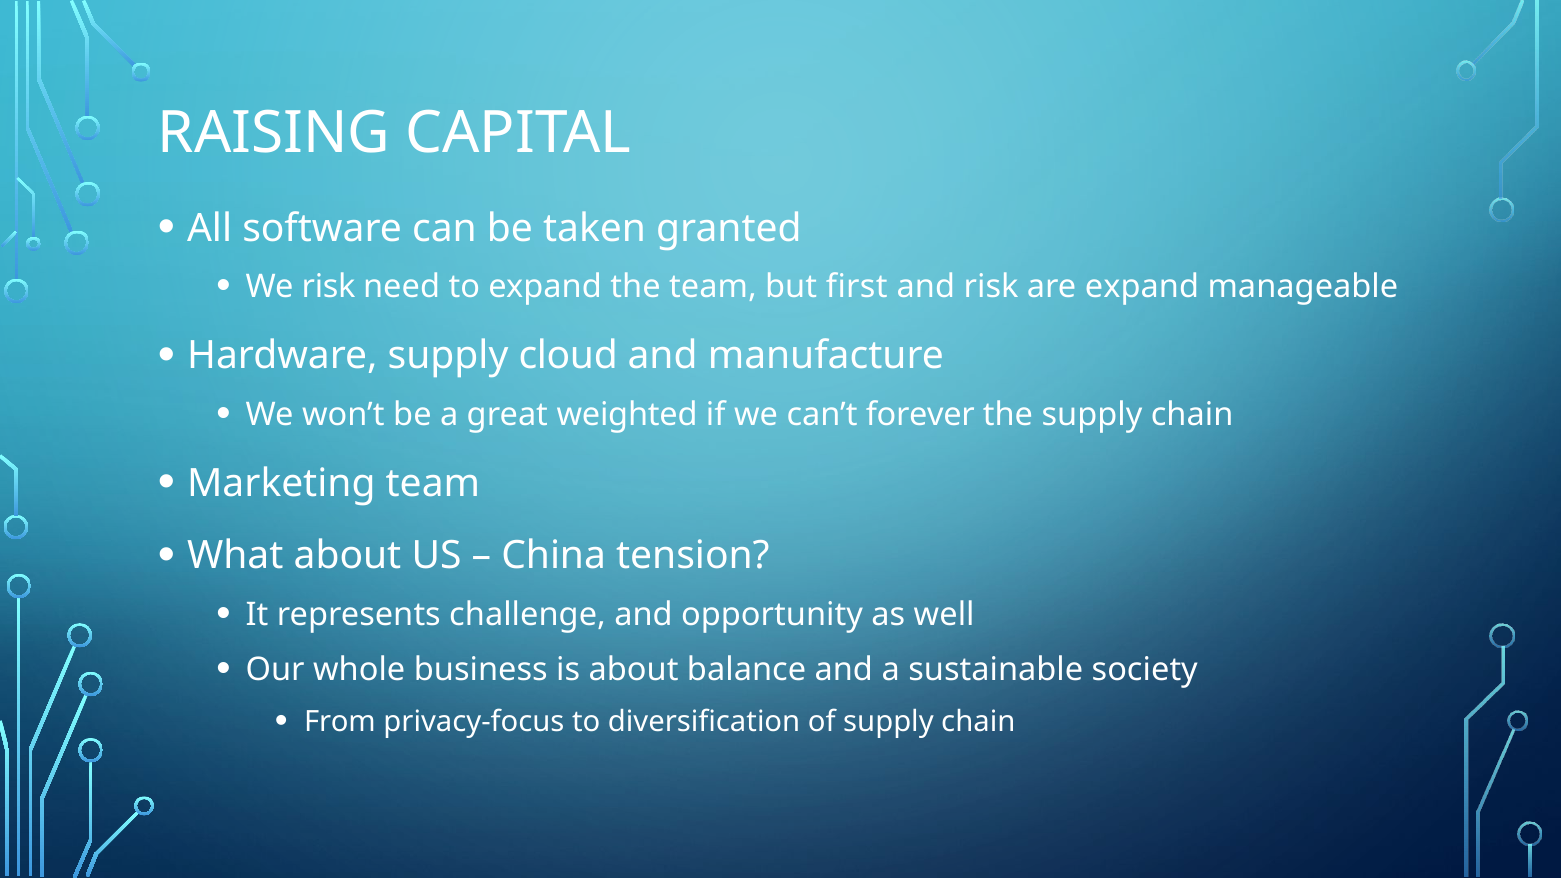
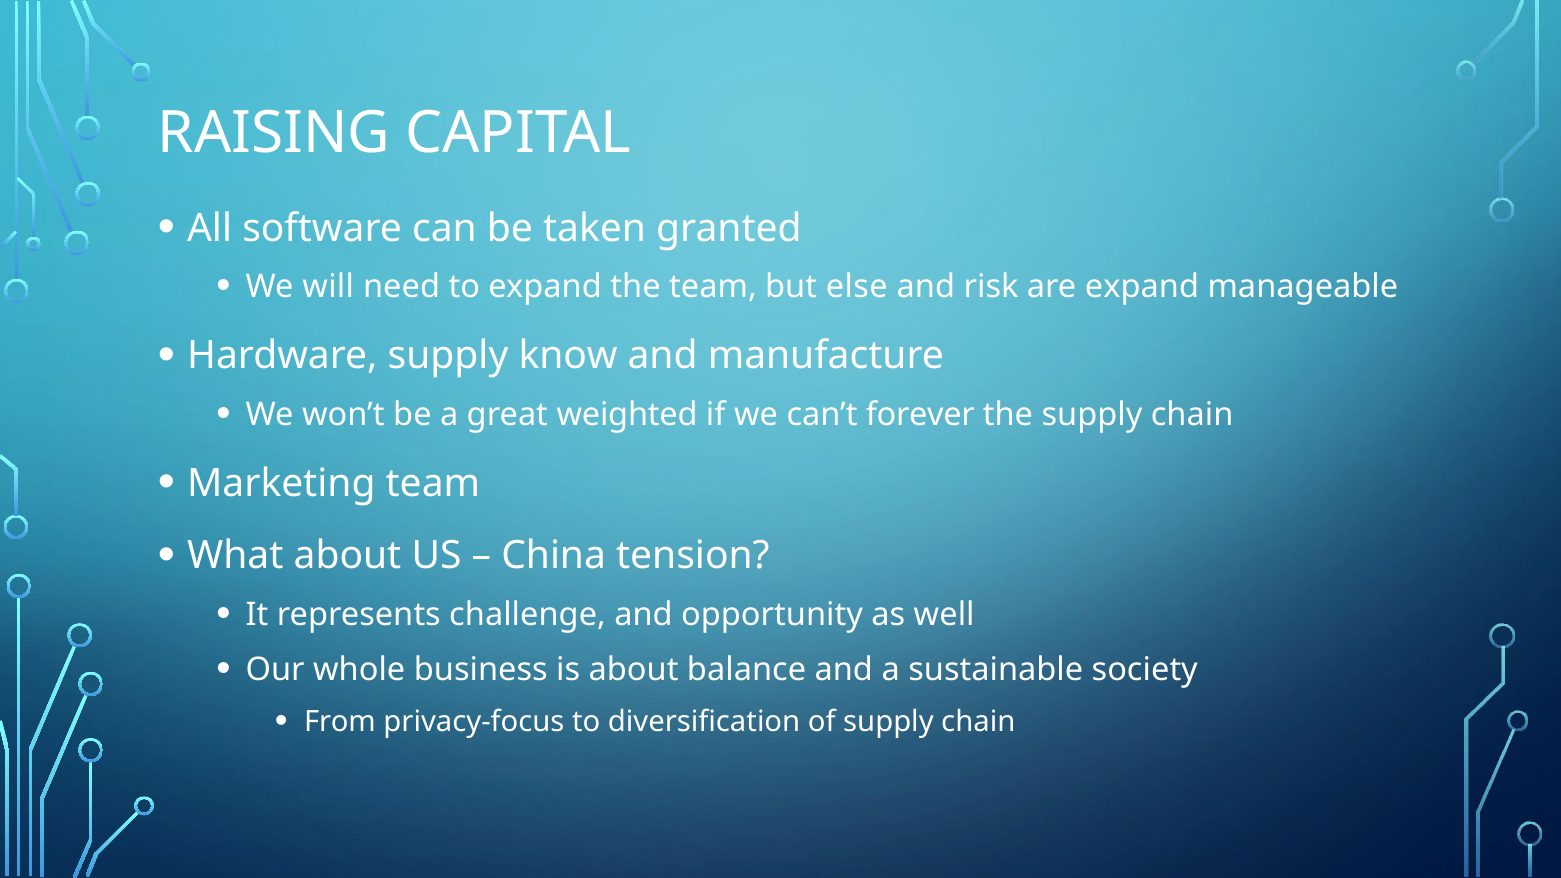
We risk: risk -> will (328, 287)
first: first -> else (857, 287)
cloud: cloud -> know (568, 356)
